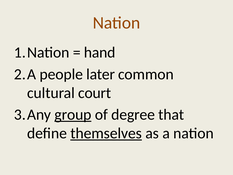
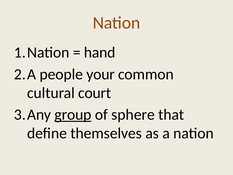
later: later -> your (101, 74)
degree: degree -> sphere (133, 114)
themselves underline: present -> none (106, 133)
